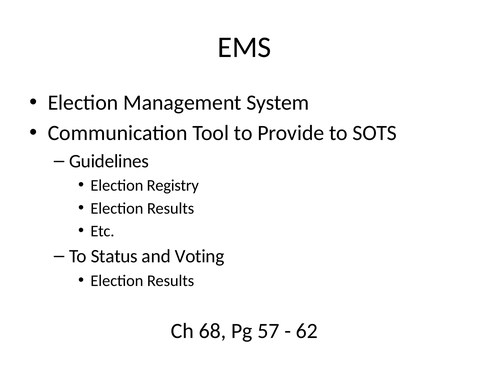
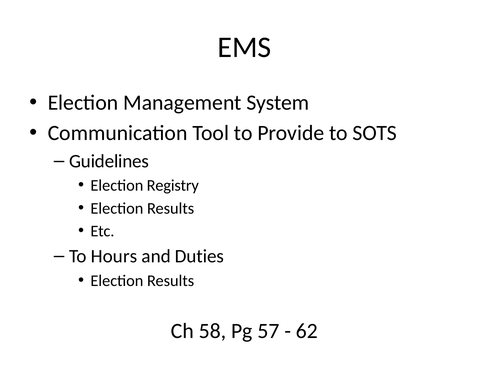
Status: Status -> Hours (114, 256)
Voting: Voting -> Duties (199, 256)
68: 68 -> 58 (212, 331)
